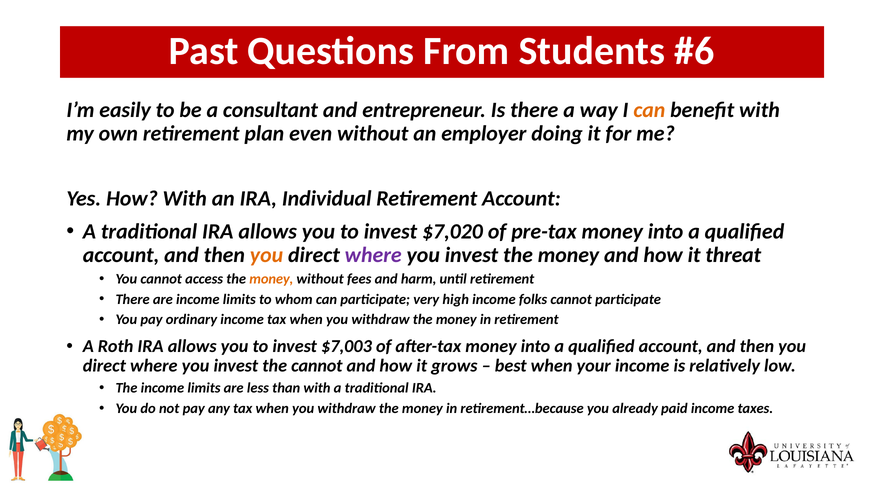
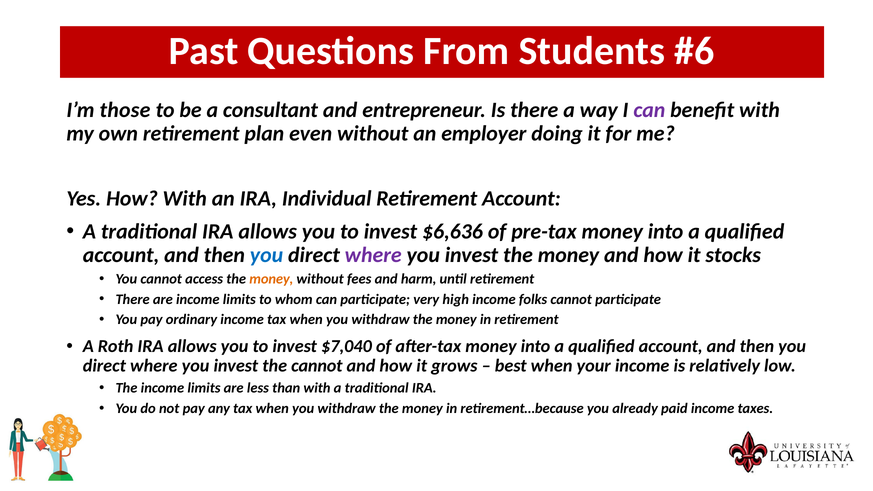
easily: easily -> those (125, 110)
can colour: orange -> purple (649, 110)
$7,020: $7,020 -> $6,636 (452, 231)
you colour: orange -> blue (267, 255)
threat: threat -> stocks (733, 255)
$7,003: $7,003 -> $7,040 (346, 346)
